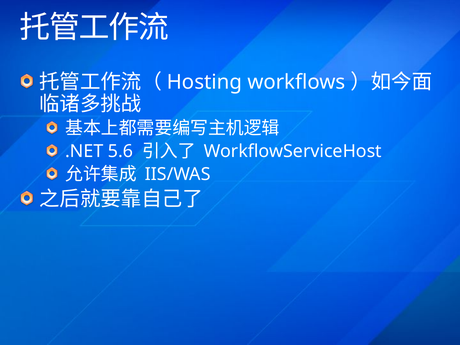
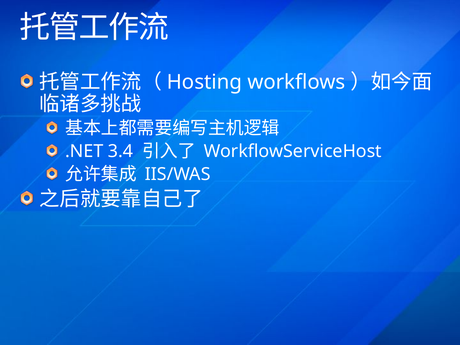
5.6: 5.6 -> 3.4 (121, 151)
